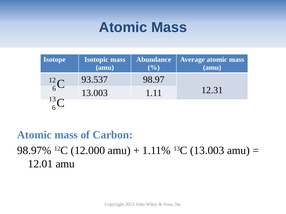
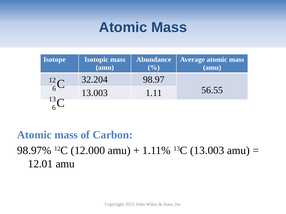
93.537: 93.537 -> 32.204 (95, 80)
12.31: 12.31 -> 56.55 (212, 90)
